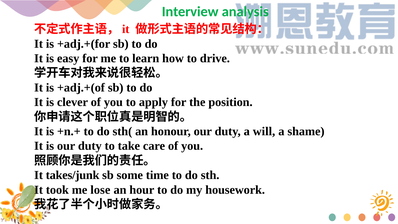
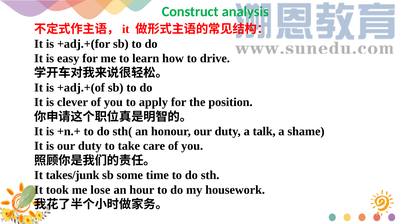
Interview: Interview -> Construct (190, 12)
will: will -> talk (264, 131)
